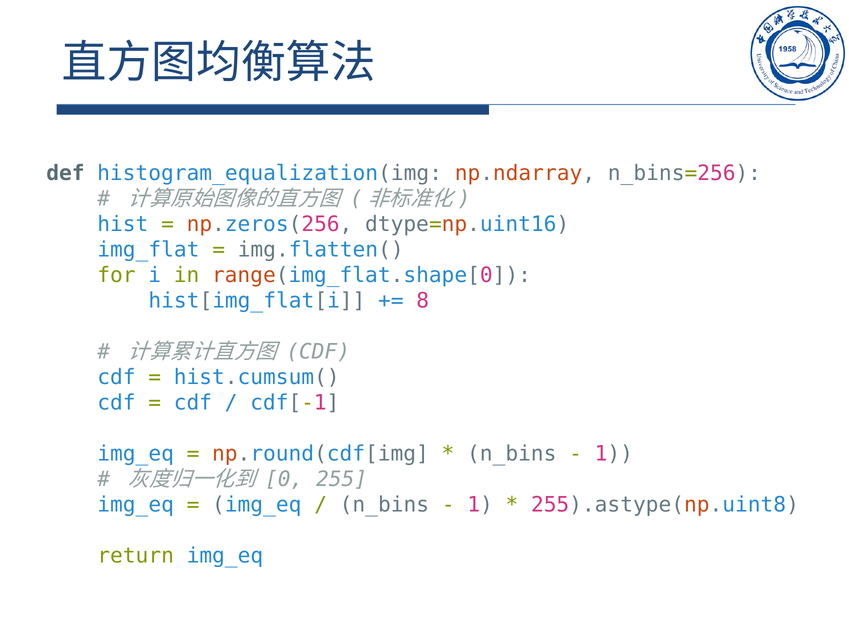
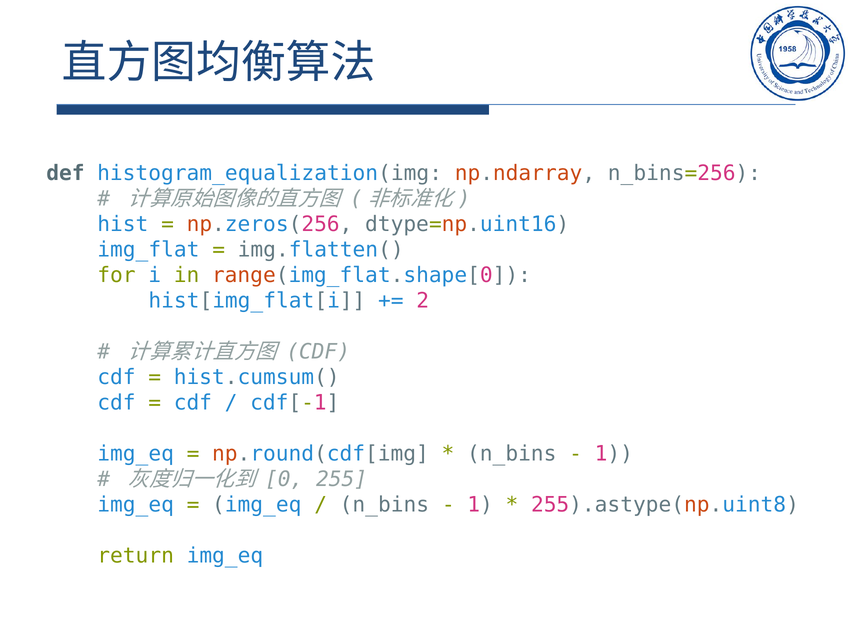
8: 8 -> 2 (423, 301)
